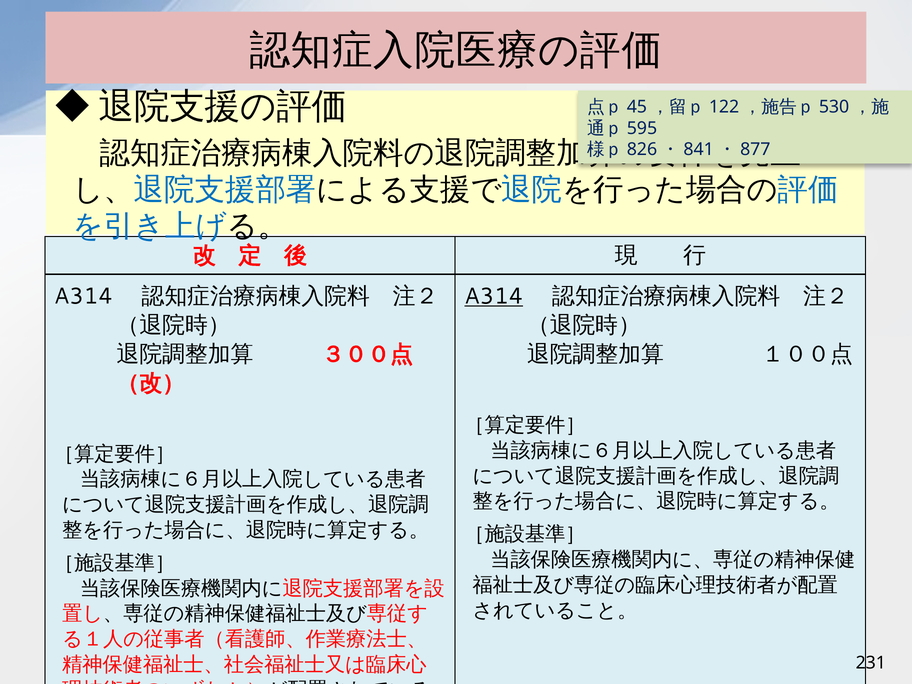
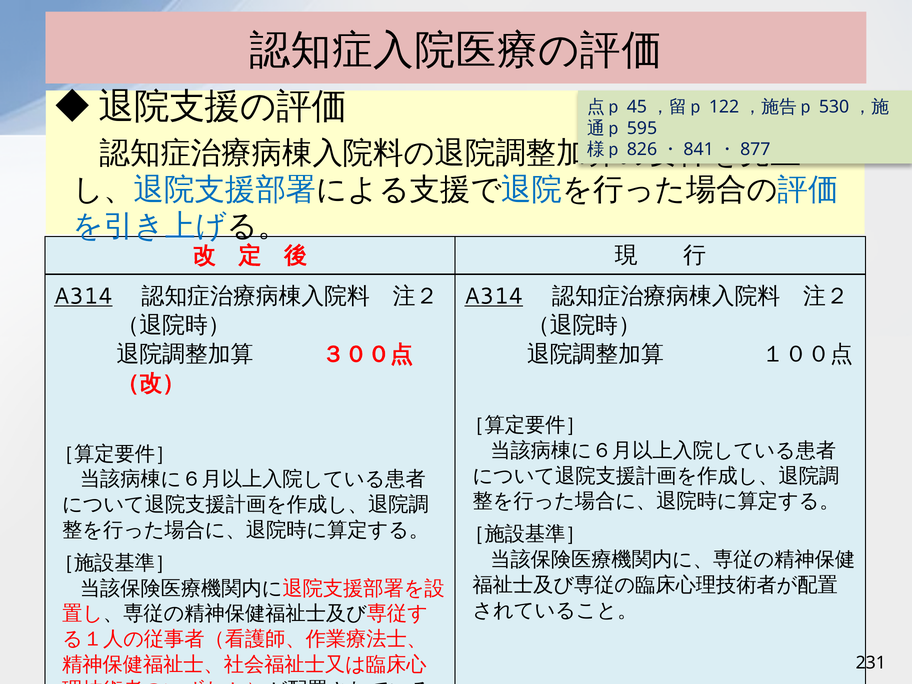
A314 underline: none -> present (83, 296)
